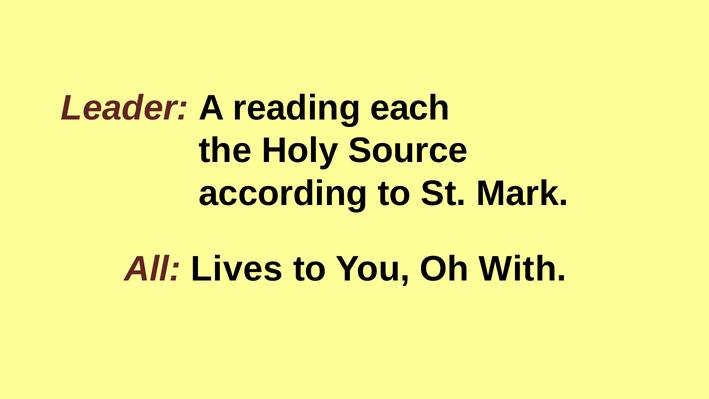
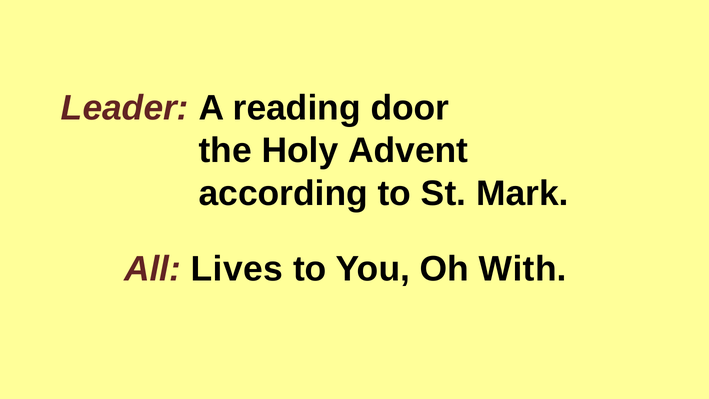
each: each -> door (410, 108)
Source: Source -> Advent (408, 151)
